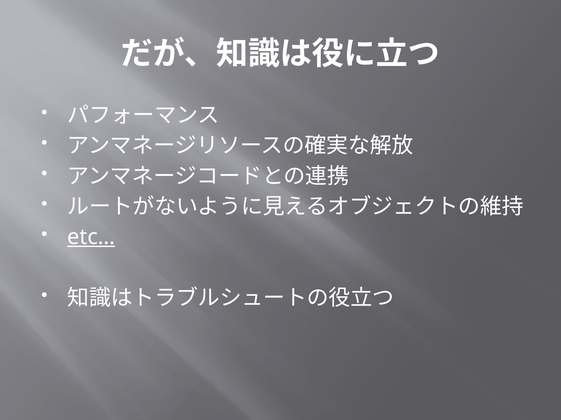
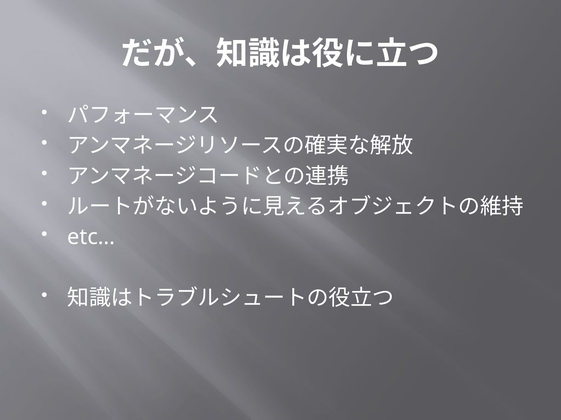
etc… underline: present -> none (91, 238)
